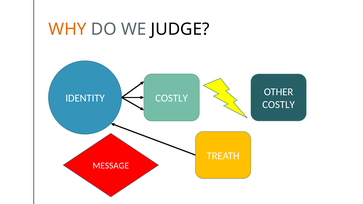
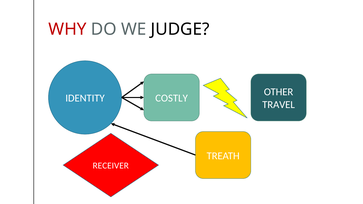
WHY colour: orange -> red (67, 29)
COSTLY: COSTLY -> TRAVEL (279, 105)
MESSAGE: MESSAGE -> RECEIVER (111, 166)
